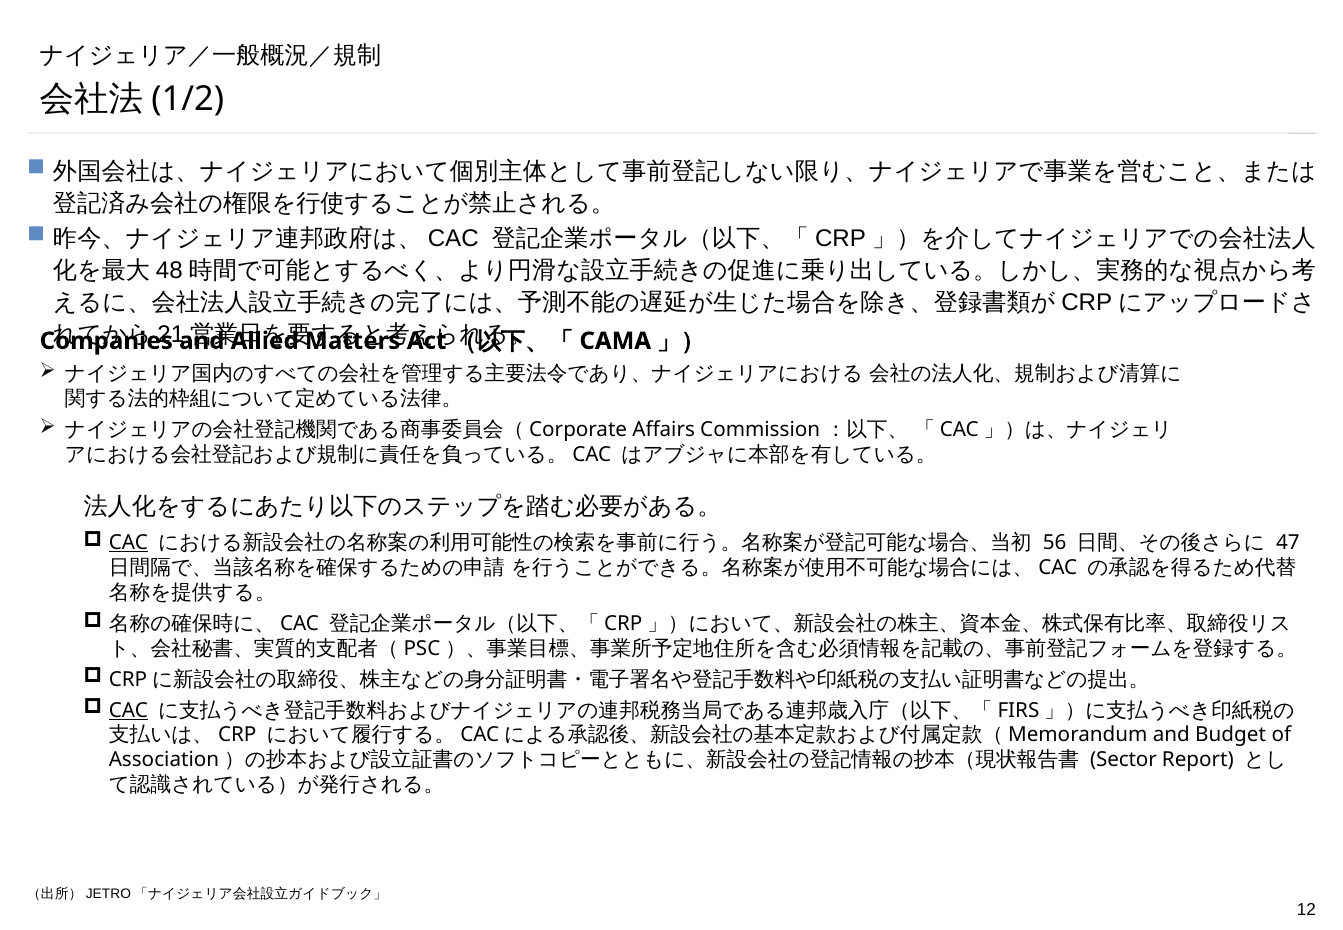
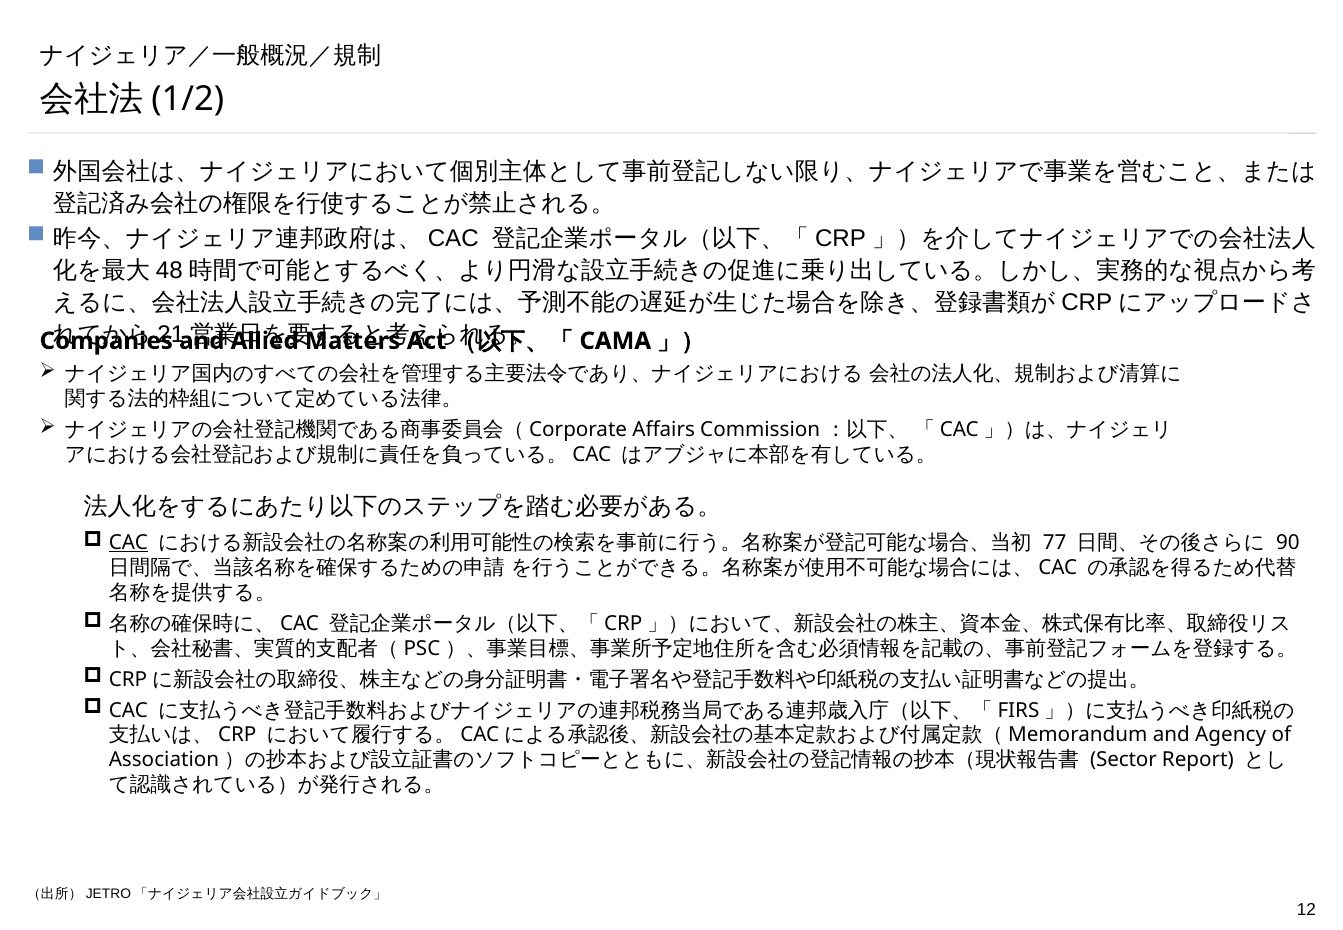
56: 56 -> 77 (1055, 543)
47: 47 -> 90 (1288, 543)
CAC underline: present -> none (128, 710)
Budget: Budget -> Agency (1231, 735)
